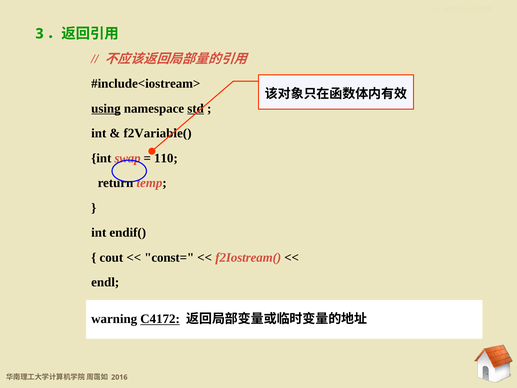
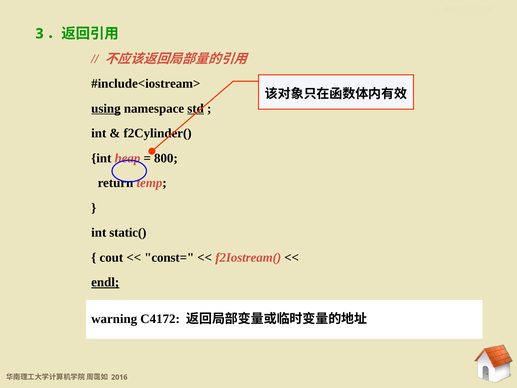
f2Variable(: f2Variable( -> f2Cylinder( (158, 133)
swap: swap -> heap (127, 158)
110: 110 -> 800 (166, 158)
endif(: endif( -> static( (128, 233)
endl underline: none -> present (105, 282)
C4172 underline: present -> none (160, 319)
